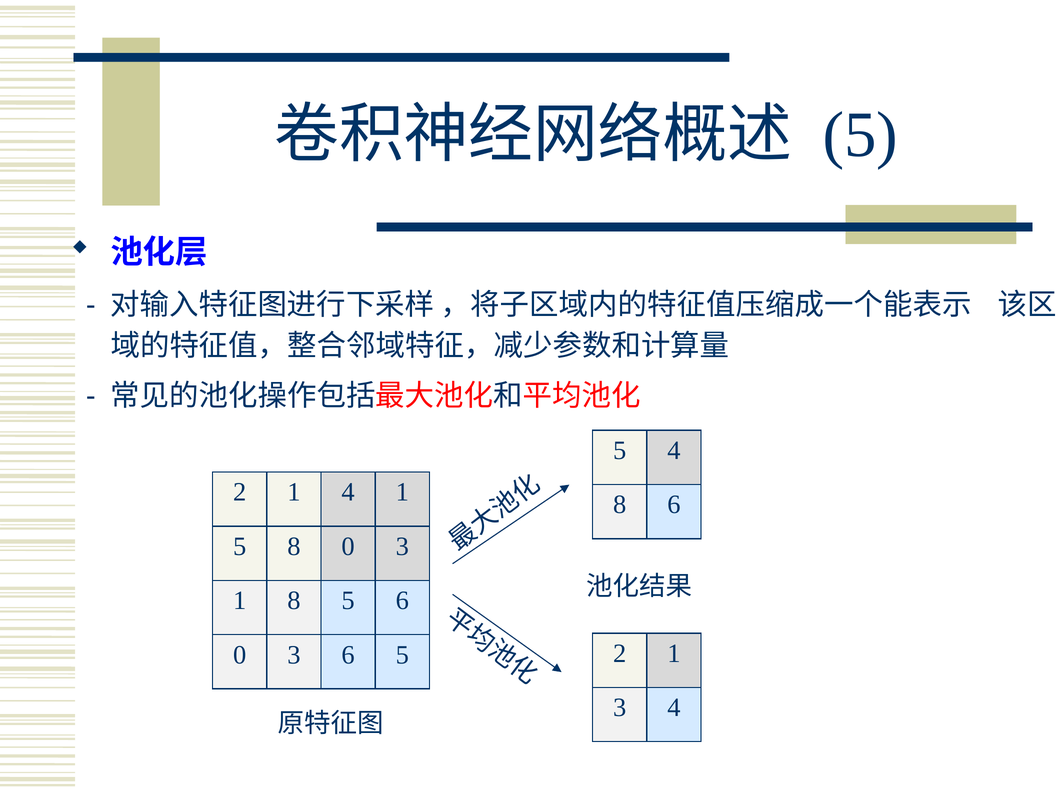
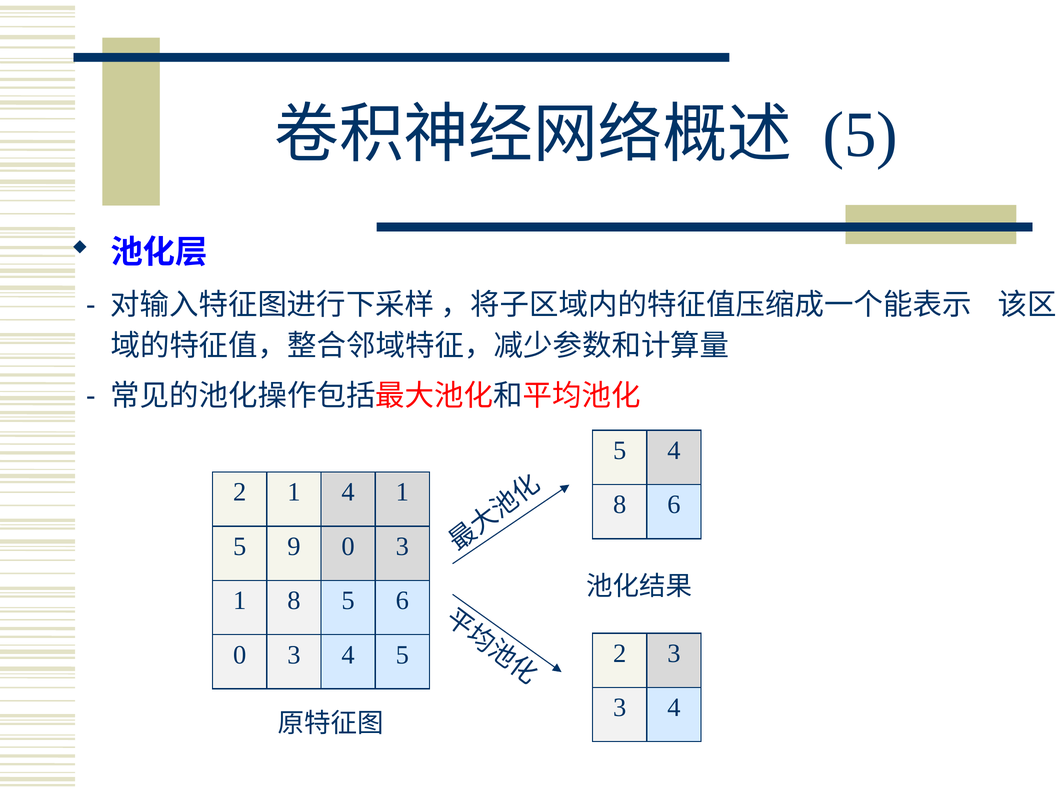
5 8: 8 -> 9 (294, 547)
1: 1 -> 3 (674, 654)
0 3 6: 6 -> 4 (348, 655)
